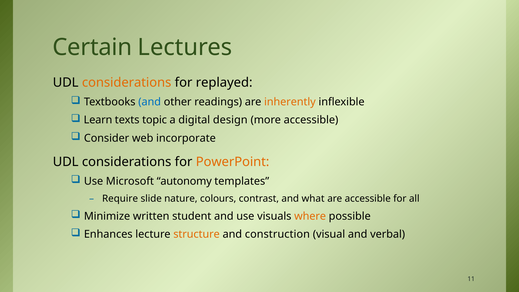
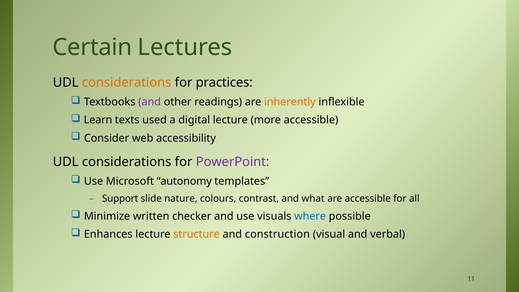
replayed: replayed -> practices (224, 83)
and colour: blue -> purple (150, 102)
topic: topic -> used (155, 120)
digital design: design -> lecture (230, 120)
incorporate: incorporate -> accessibility (186, 138)
PowerPoint colour: orange -> purple (233, 162)
Require: Require -> Support (120, 199)
student: student -> checker (192, 216)
where colour: orange -> blue (310, 216)
